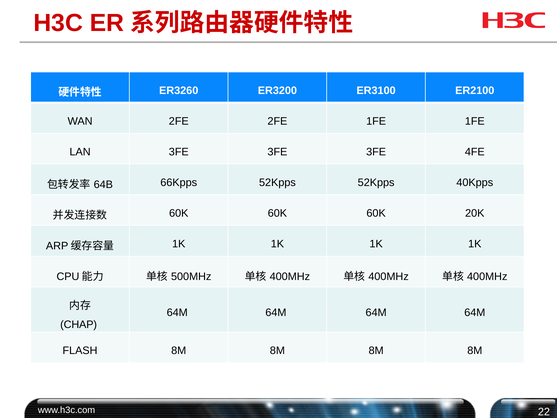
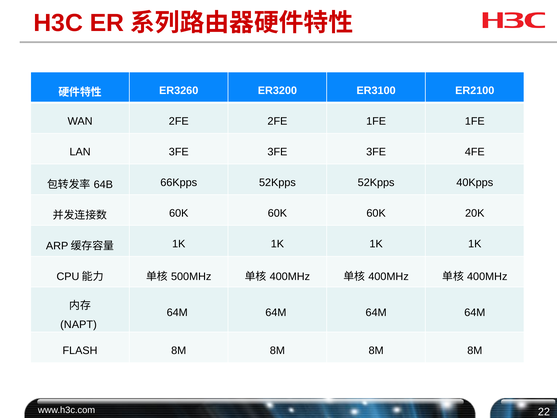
CHAP: CHAP -> NAPT (78, 324)
